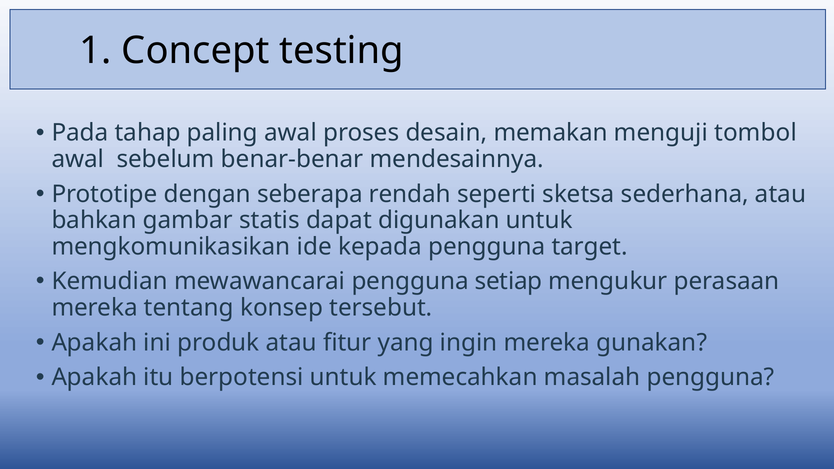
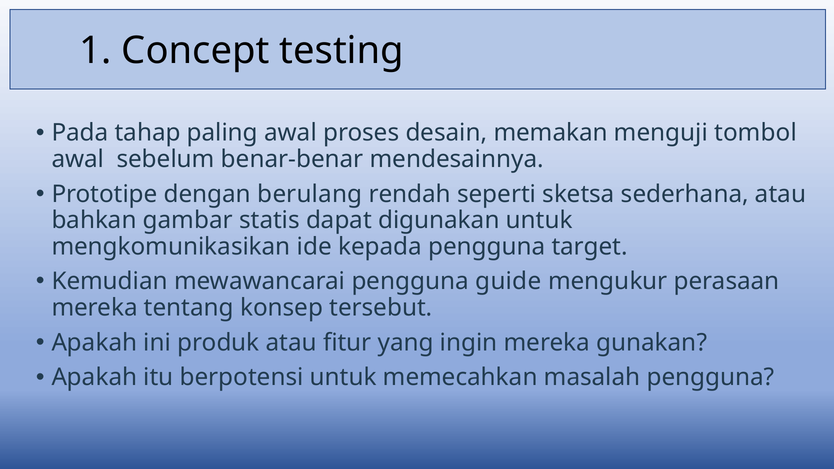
seberapa: seberapa -> berulang (310, 194)
setiap: setiap -> guide (508, 281)
